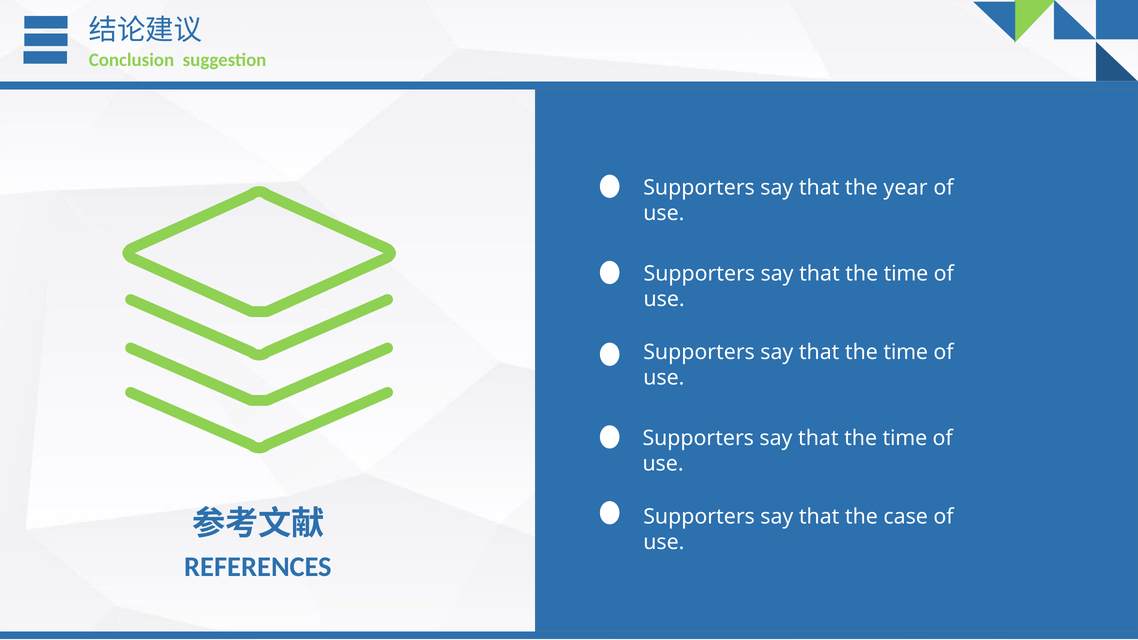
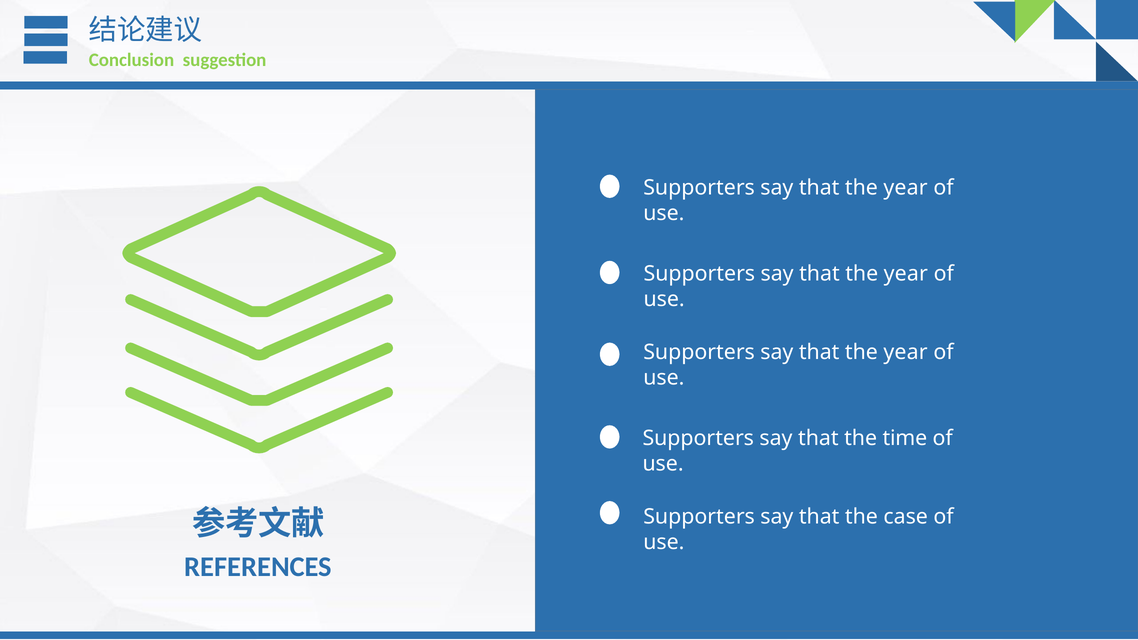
time: time -> year (906, 274)
time: time -> year (906, 352)
